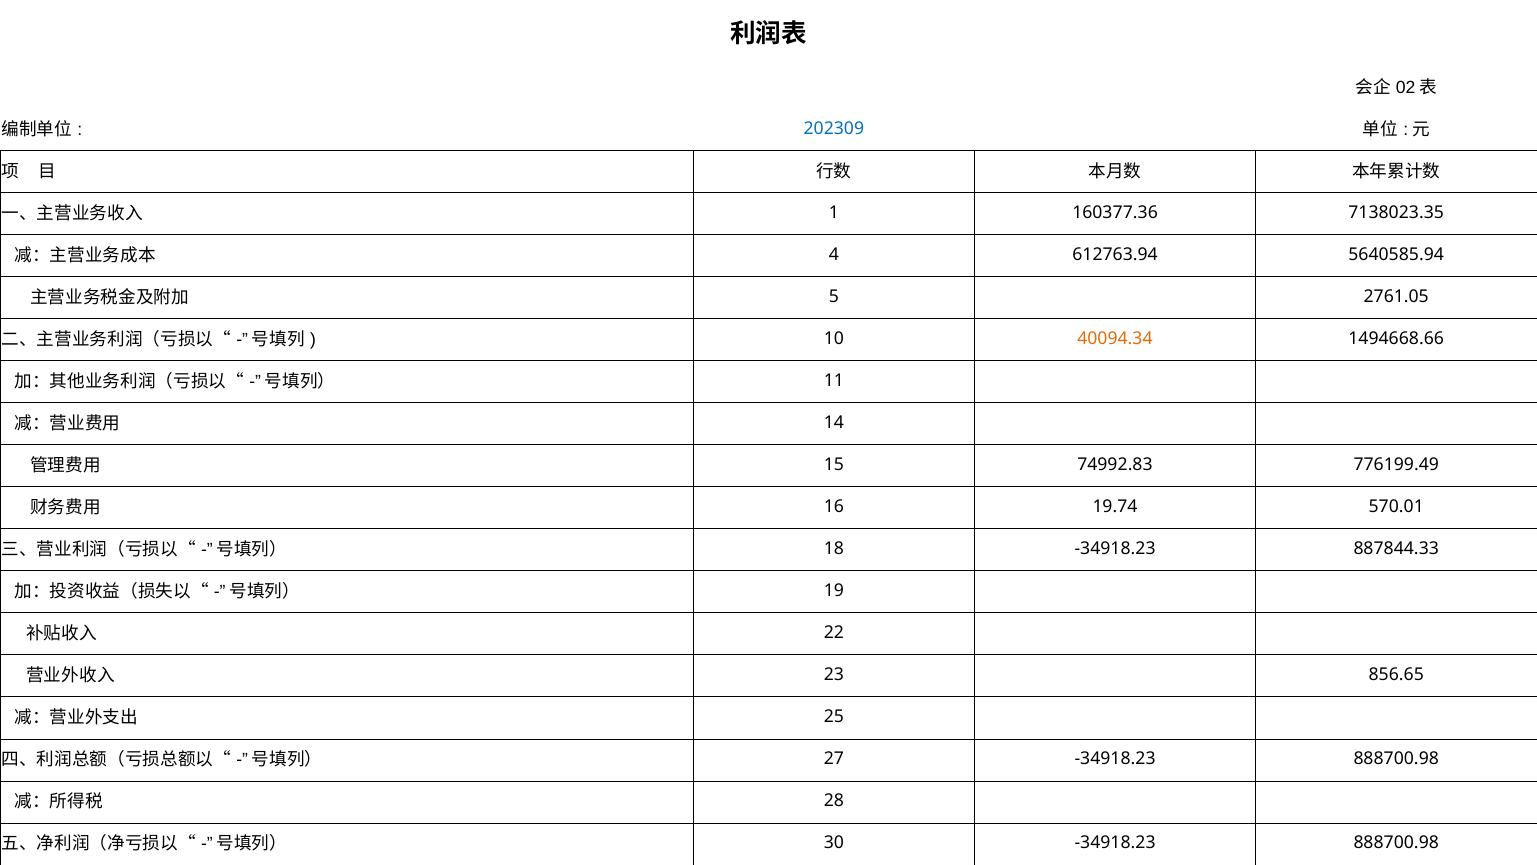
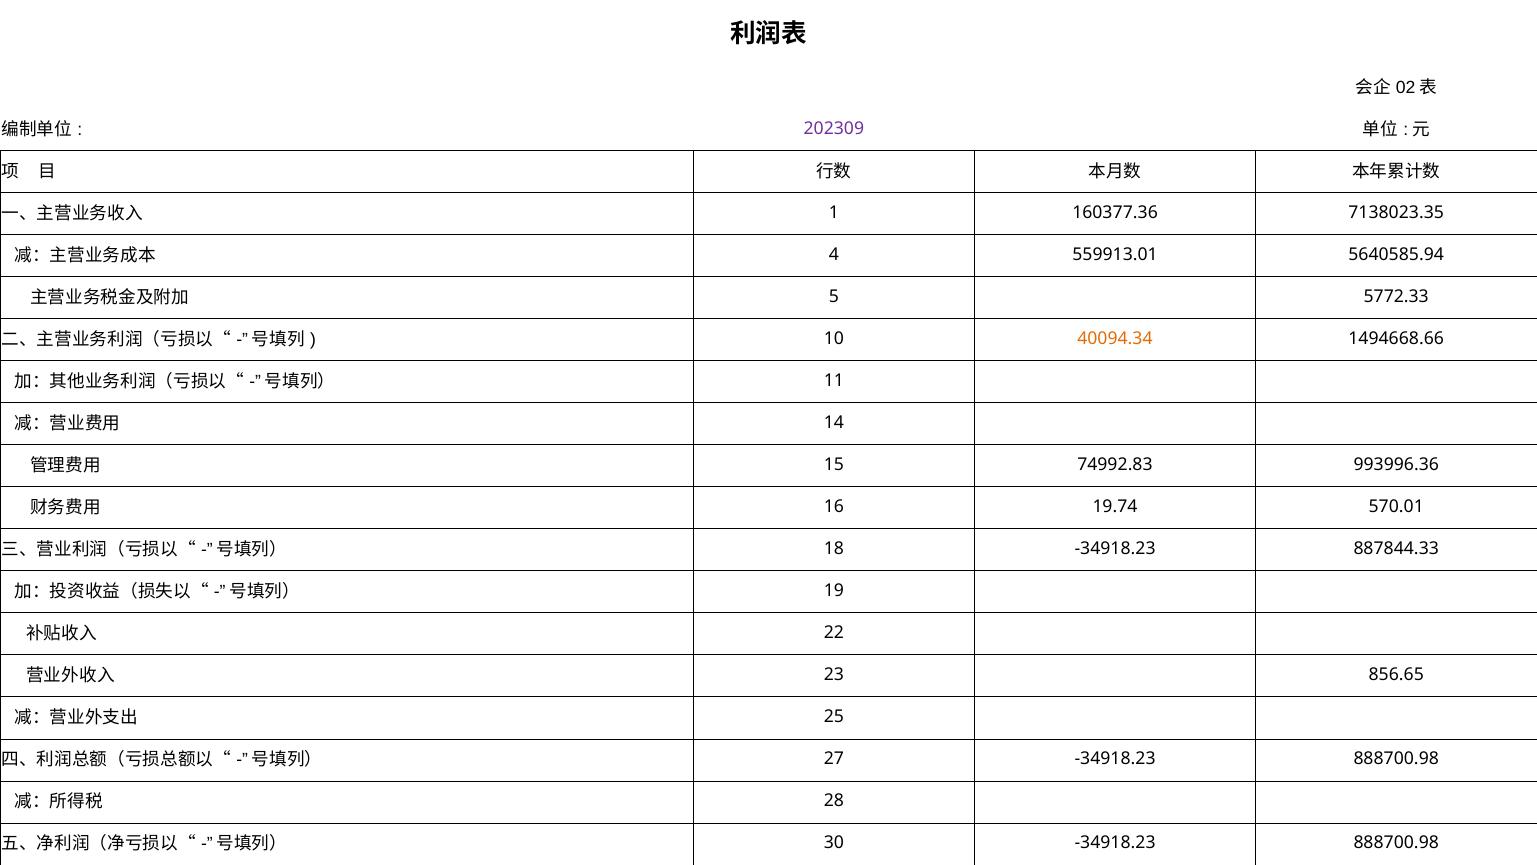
202309 colour: blue -> purple (834, 128)
612763.94: 612763.94 -> 559913.01 (1115, 254)
2761.05: 2761.05 -> 5772.33 (1396, 296)
776199.49: 776199.49 -> 993996.36 (1396, 464)
